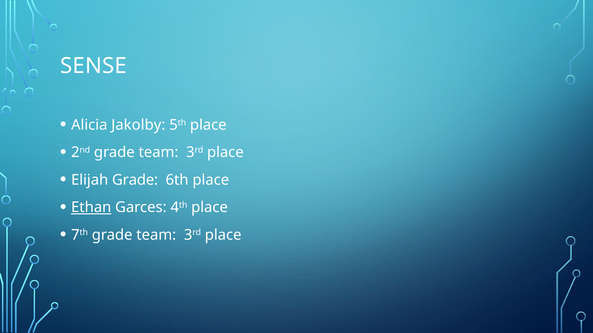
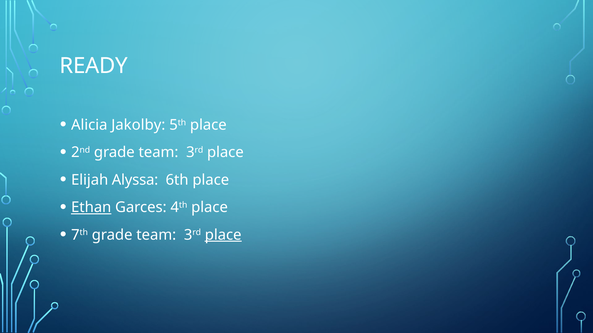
SENSE: SENSE -> READY (94, 66)
Elijah Grade: Grade -> Alyssa (135, 180)
place underline: none -> present (223, 235)
